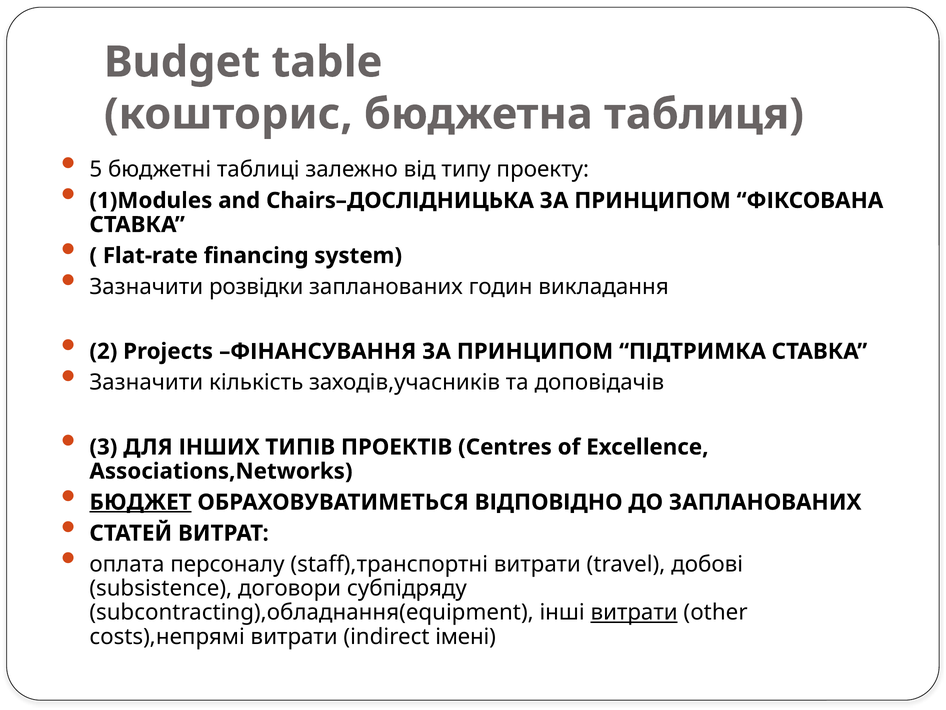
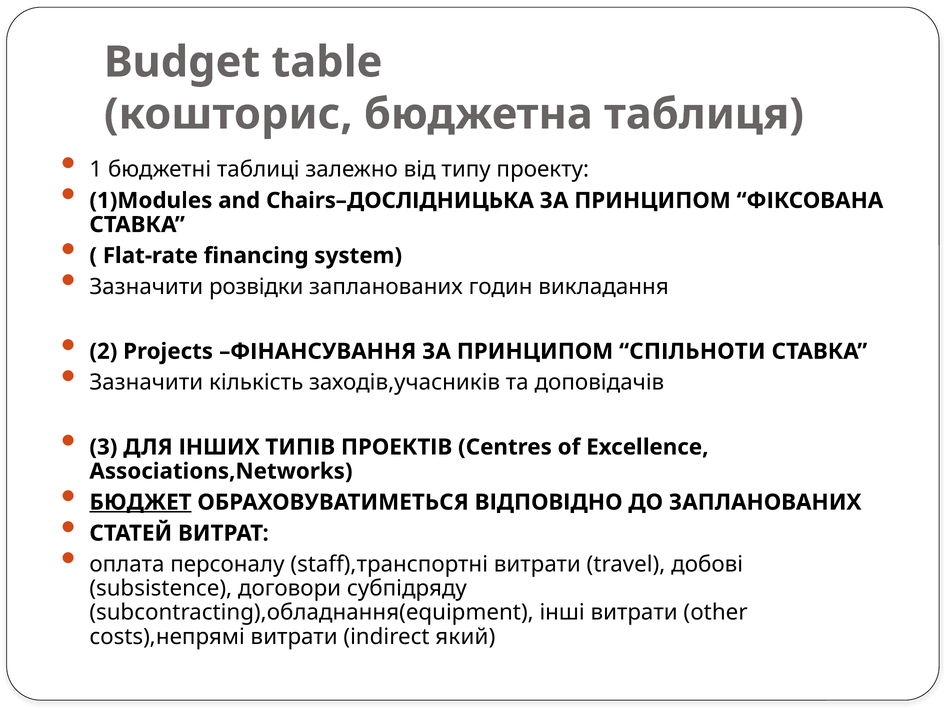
5: 5 -> 1 (96, 169)
ПІДТРИМКА: ПІДТРИМКА -> СПІЛЬНОТИ (692, 351)
витрати underline: present -> none (634, 612)
імені: імені -> який (465, 636)
